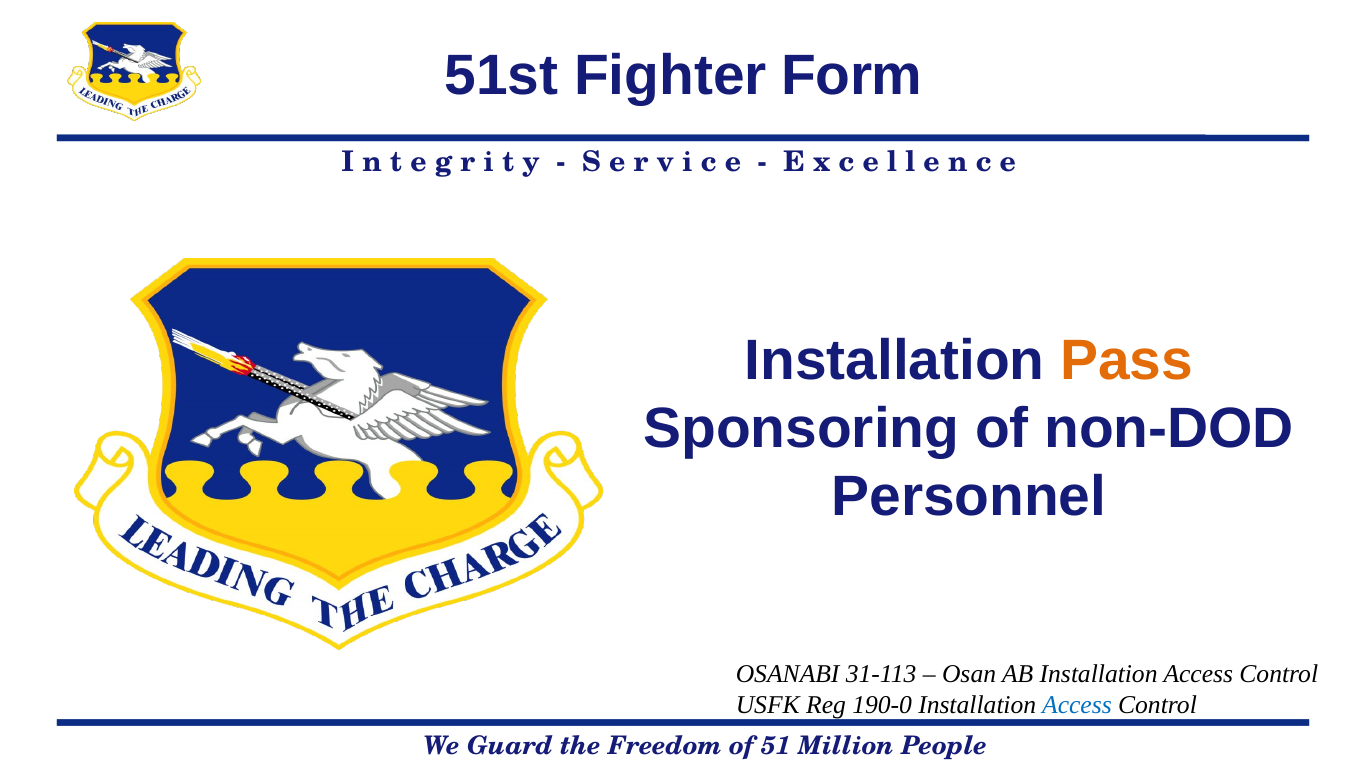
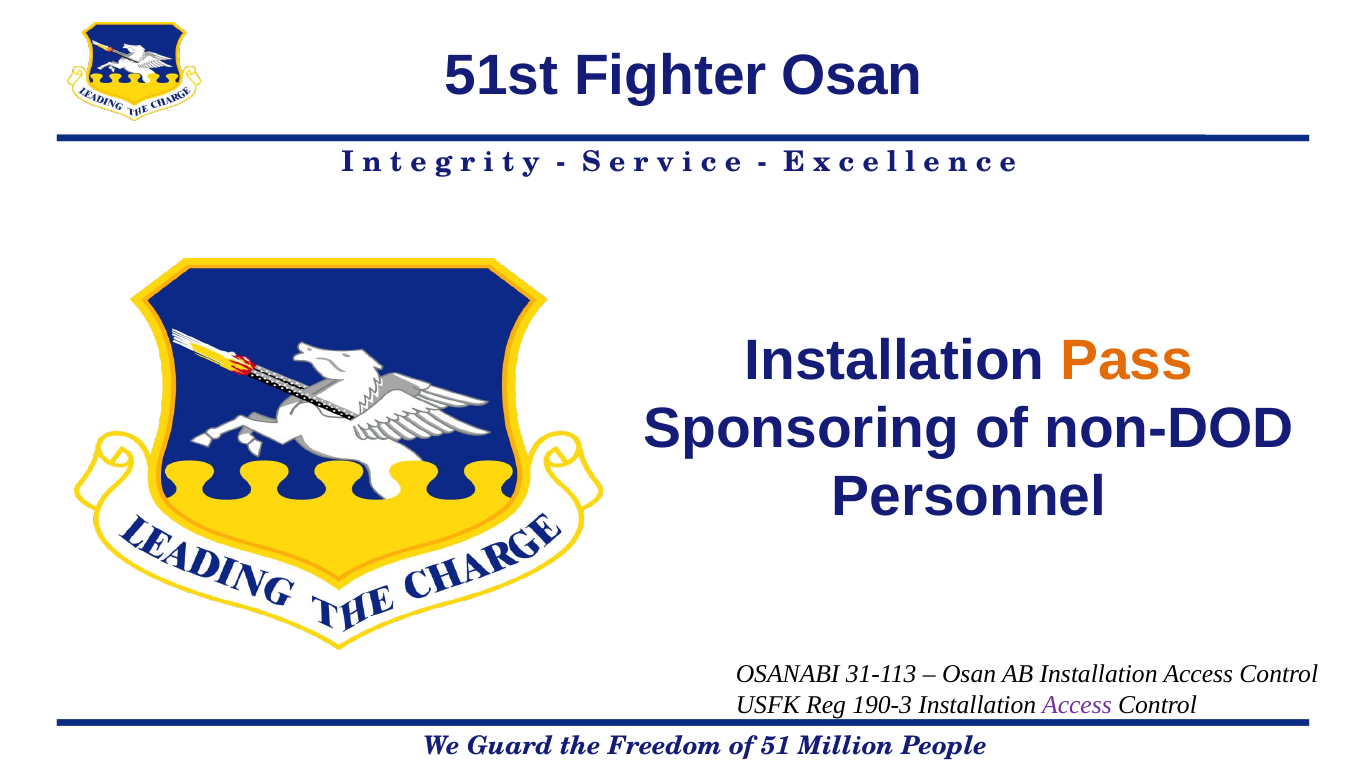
Fighter Form: Form -> Osan (852, 76)
190-0: 190-0 -> 190-3 (882, 706)
Access colour: blue -> purple (1077, 706)
